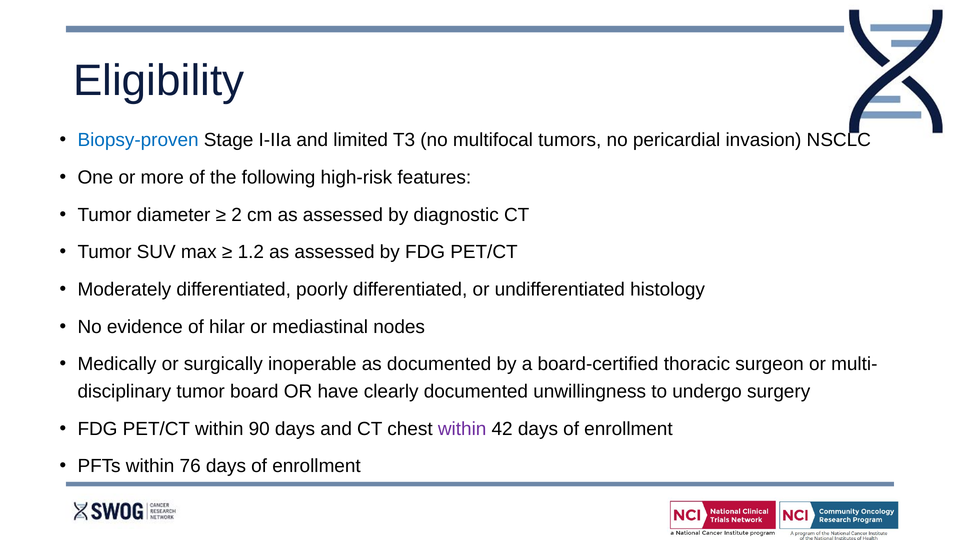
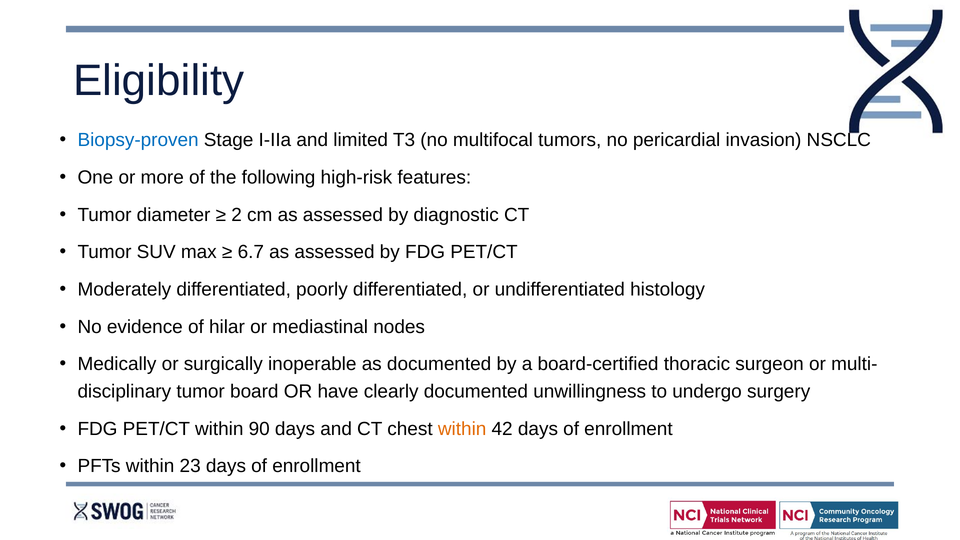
1.2: 1.2 -> 6.7 (251, 252)
within colour: purple -> orange (462, 429)
76: 76 -> 23 (190, 466)
